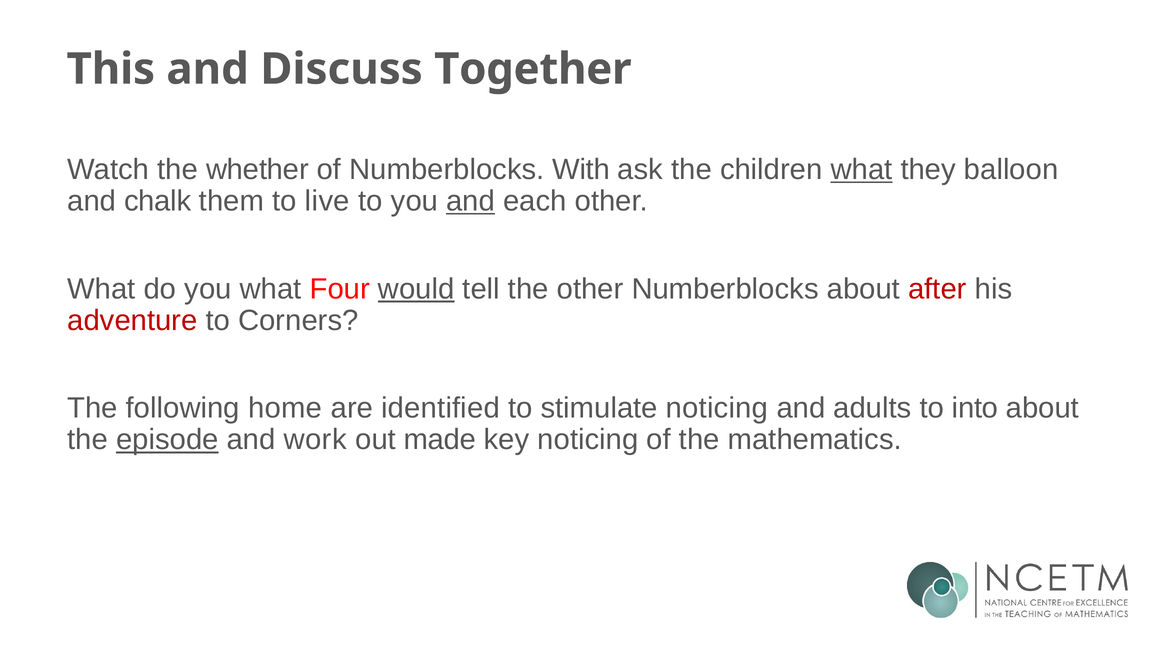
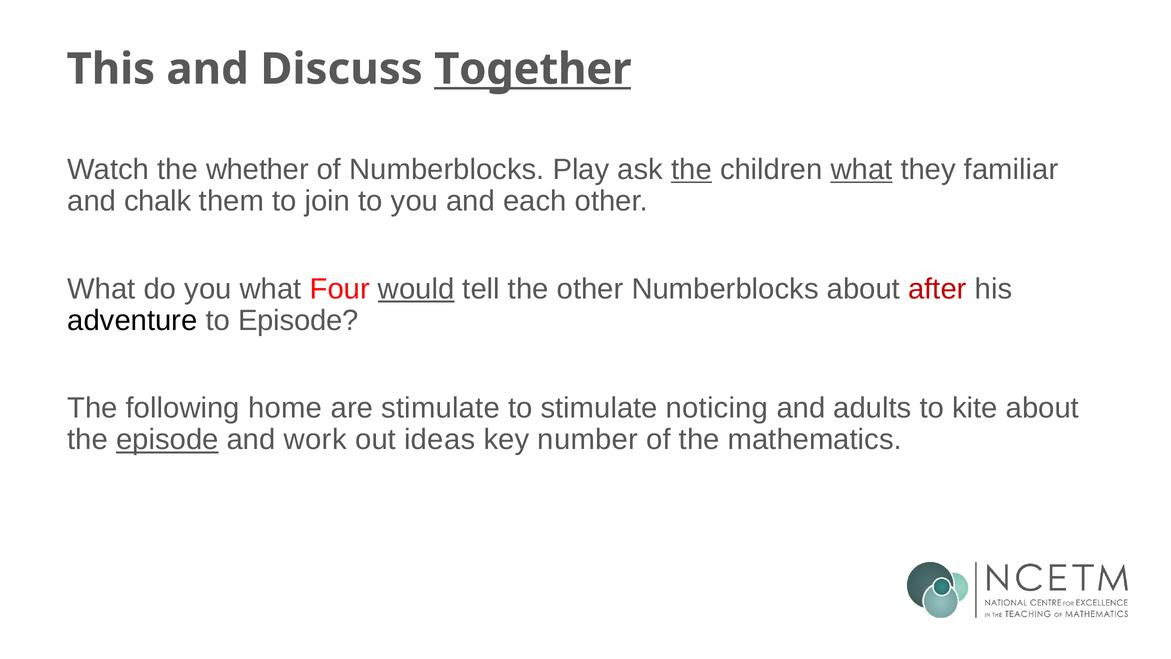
Together underline: none -> present (533, 69)
With: With -> Play (581, 170)
the underline: none -> present (692, 170)
balloon: balloon -> familiar (1011, 170)
live: live -> join (328, 201)
and underline: present -> none (471, 201)
adventure colour: red -> black (132, 320)
to Corners: Corners -> Episode (298, 320)
are identified: identified -> stimulate (441, 408)
into: into -> kite (975, 408)
made: made -> ideas (440, 440)
key noticing: noticing -> number (588, 440)
